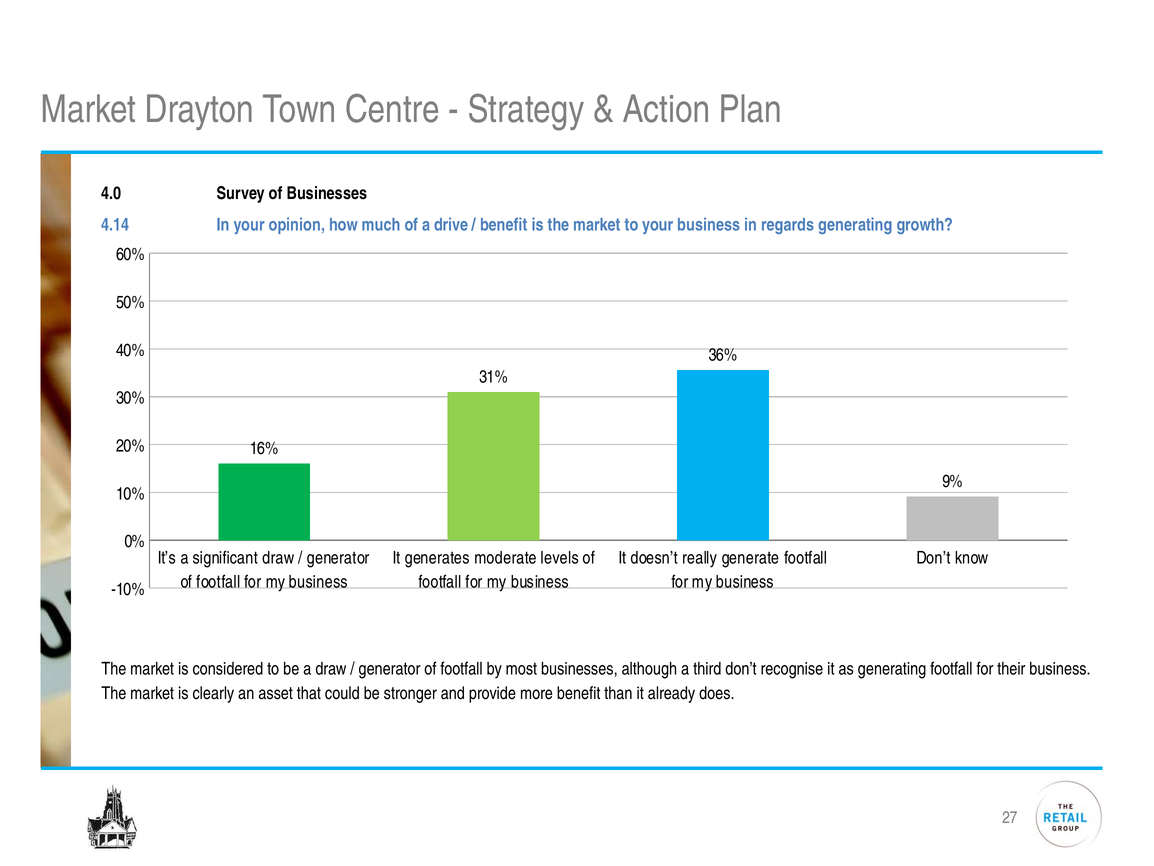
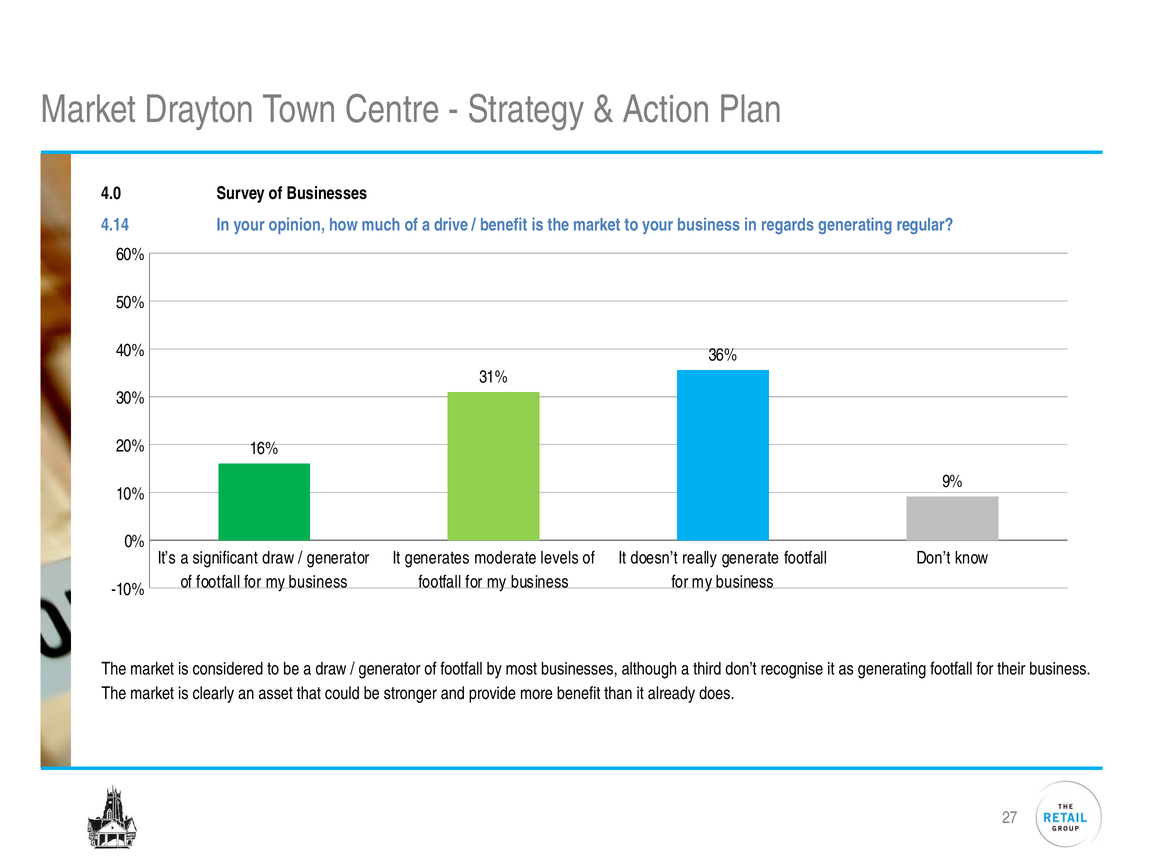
growth: growth -> regular (925, 225)
